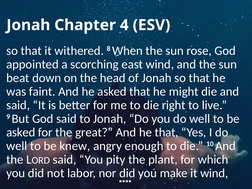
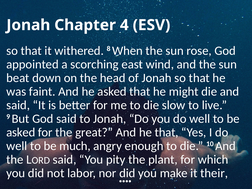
right: right -> slow (174, 105)
knew: knew -> much (75, 146)
it wind: wind -> their (214, 173)
